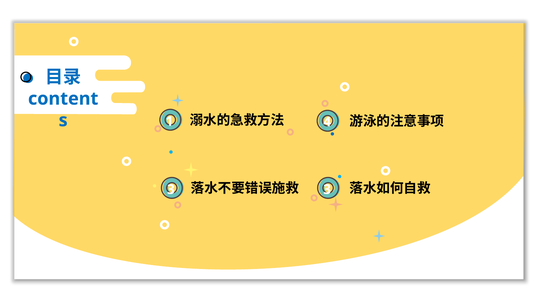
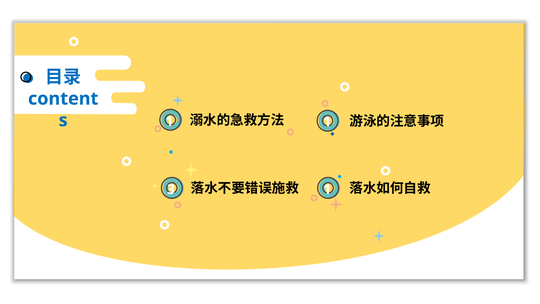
4: 4 -> 1 (327, 122)
3: 3 -> 1 (327, 189)
